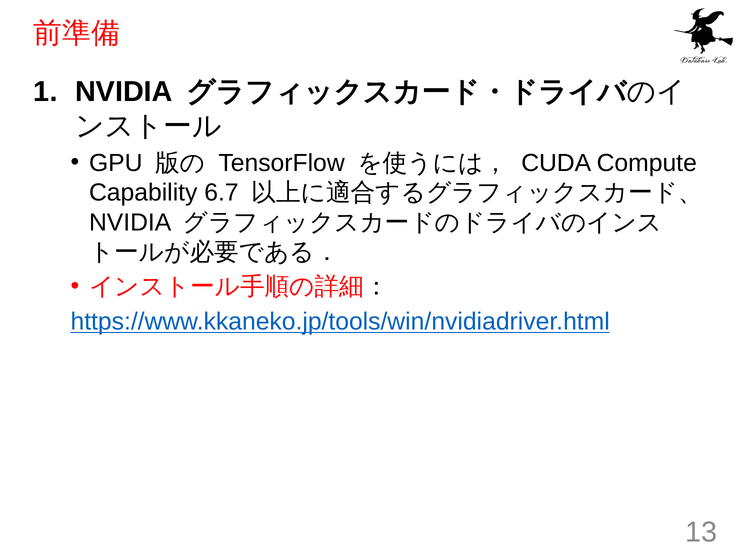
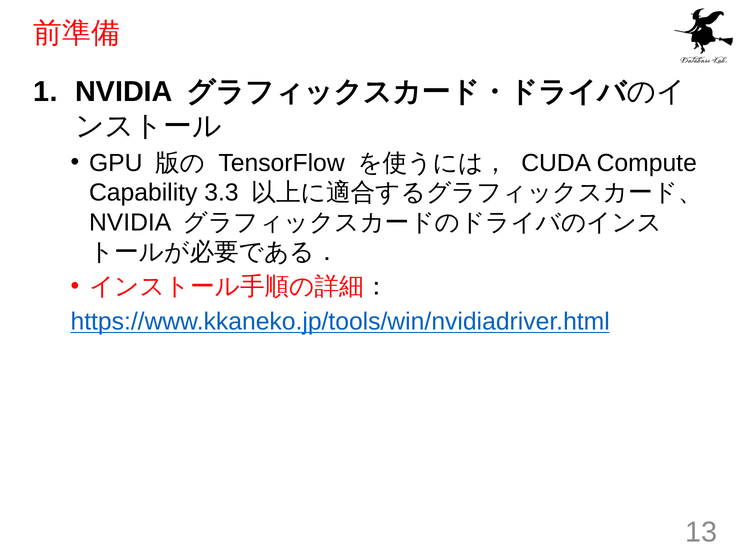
6.7: 6.7 -> 3.3 (221, 193)
